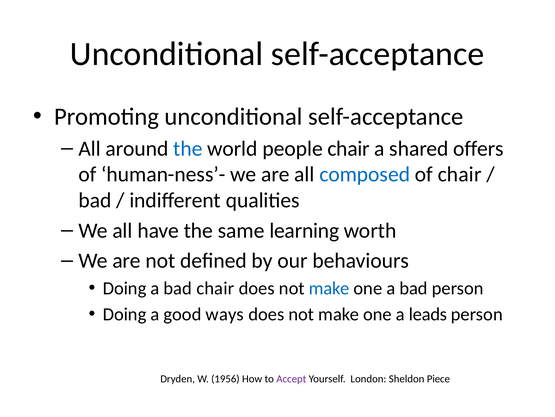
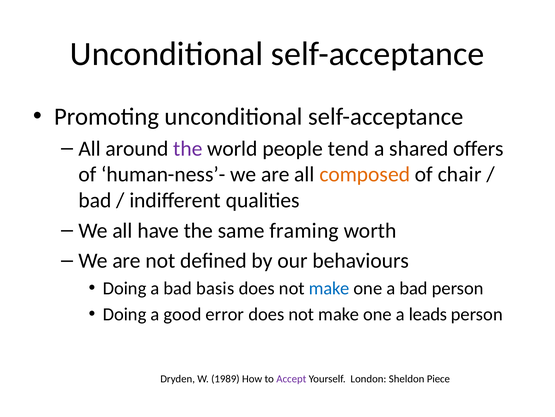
the colour: blue -> purple (188, 148)
people chair: chair -> tend (348, 148)
composed colour: blue -> orange (365, 174)
learning: learning -> framing (304, 230)
bad chair: chair -> basis (215, 288)
ways: ways -> error (225, 314)
1956: 1956 -> 1989 (225, 378)
